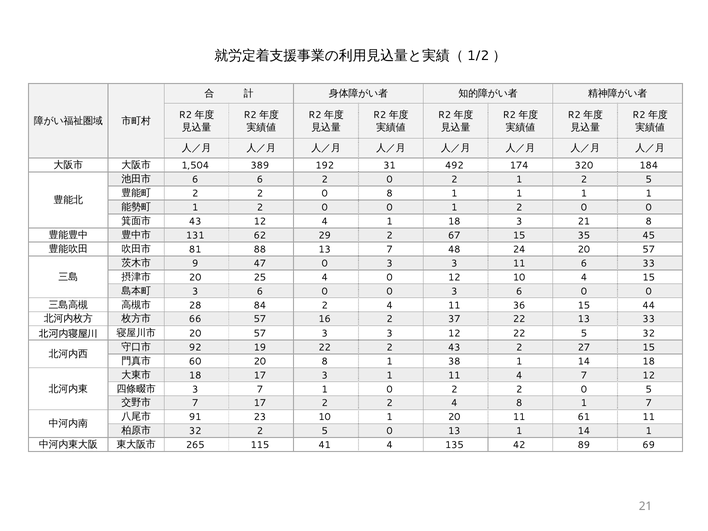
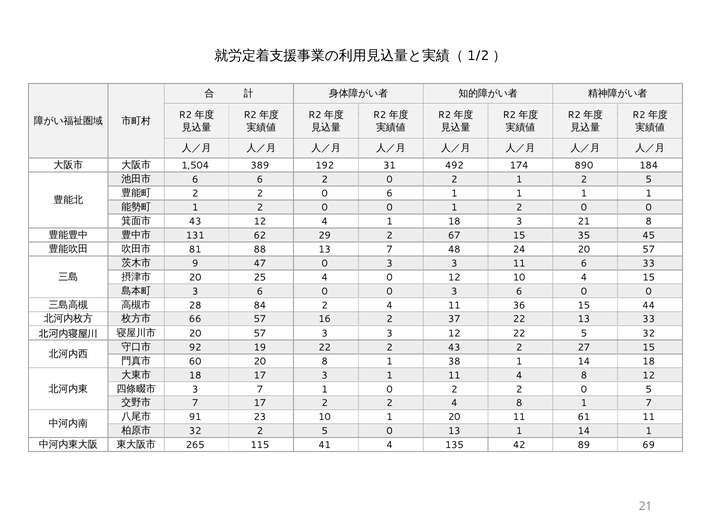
320: 320 -> 890 (584, 166)
0 8: 8 -> 6 (390, 194)
11 4 7: 7 -> 8 (584, 375)
